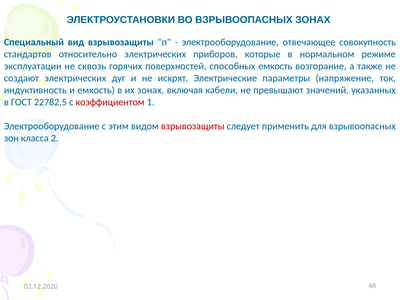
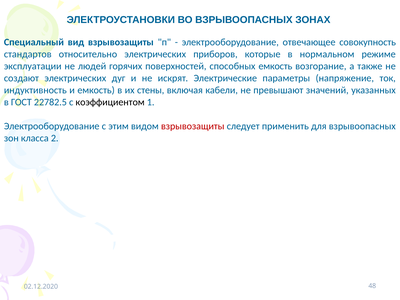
сквозь: сквозь -> людей (92, 66)
их зонах: зонах -> стены (151, 90)
коэффициентом colour: red -> black (110, 102)
